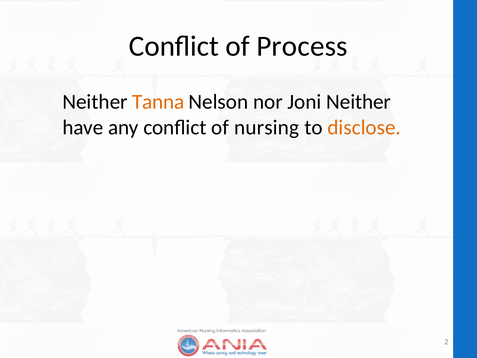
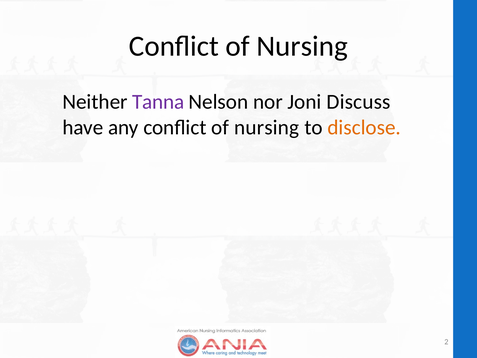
Process: Process -> Nursing (302, 46)
Tanna colour: orange -> purple (158, 102)
Joni Neither: Neither -> Discuss (359, 102)
